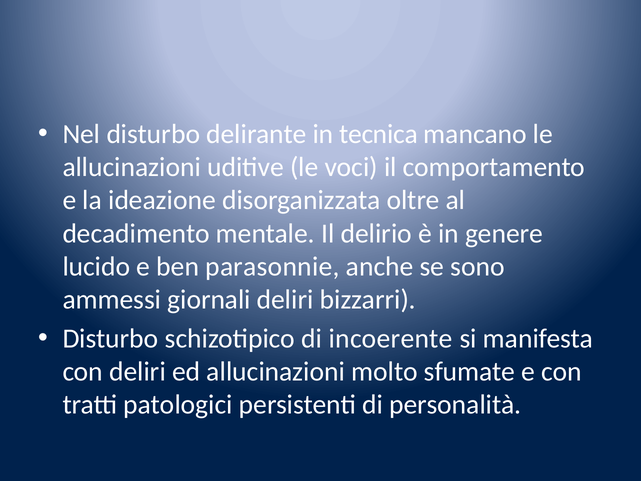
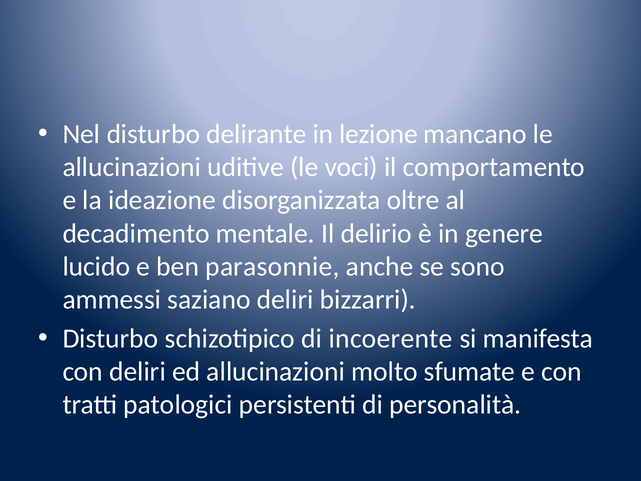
tecnica: tecnica -> lezione (379, 134)
giornali: giornali -> saziano (209, 300)
